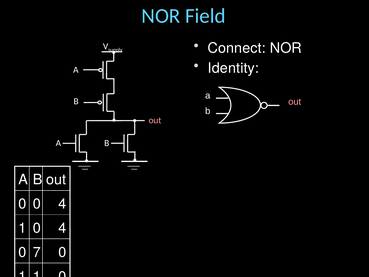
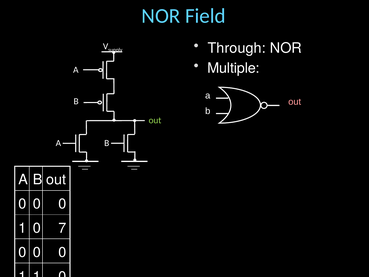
Connect: Connect -> Through (237, 48)
Identity: Identity -> Multiple (233, 68)
out colour: pink -> light green (155, 120)
4: 4 -> 0 (62, 204)
1 0 4: 4 -> 7 (62, 228)
7: 7 -> 0 (37, 252)
